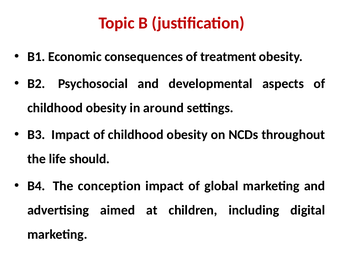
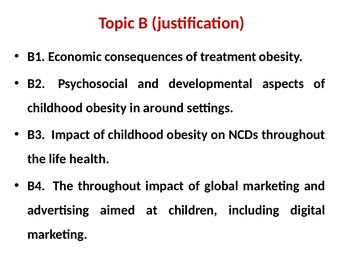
should: should -> health (89, 159)
The conception: conception -> throughout (109, 186)
